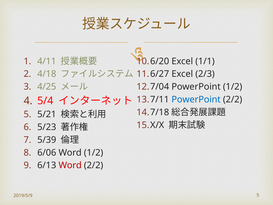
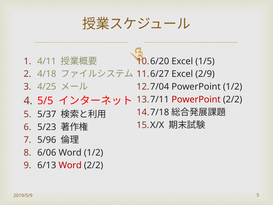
1/1: 1/1 -> 1/5 (205, 61)
2/3: 2/3 -> 2/9 (205, 74)
PowerPoint colour: blue -> red (196, 99)
5/4: 5/4 -> 5/5 (45, 101)
5/21: 5/21 -> 5/37 (47, 114)
5/39: 5/39 -> 5/96 (47, 140)
